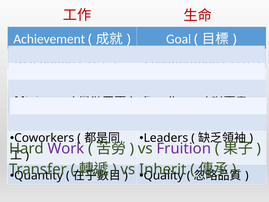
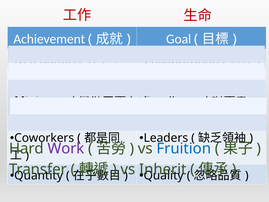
Fruition colour: purple -> blue (184, 148)
